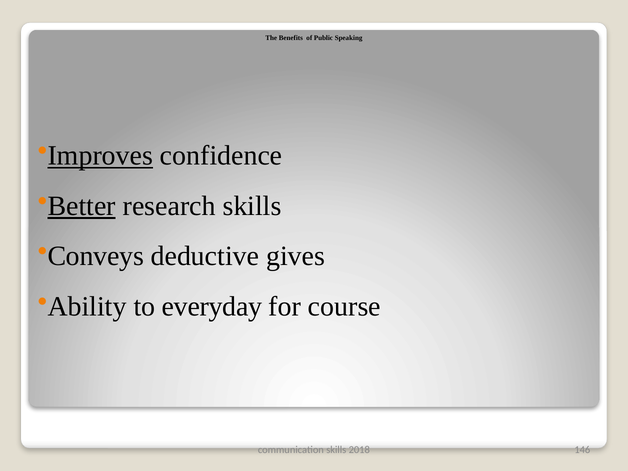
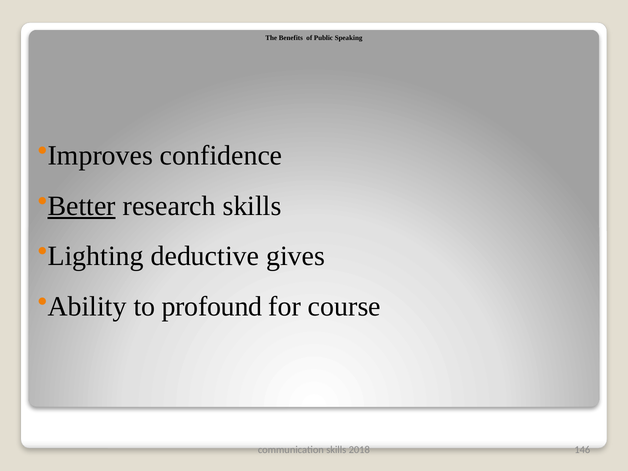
Improves underline: present -> none (100, 156)
Conveys: Conveys -> Lighting (96, 256)
everyday: everyday -> profound (212, 306)
